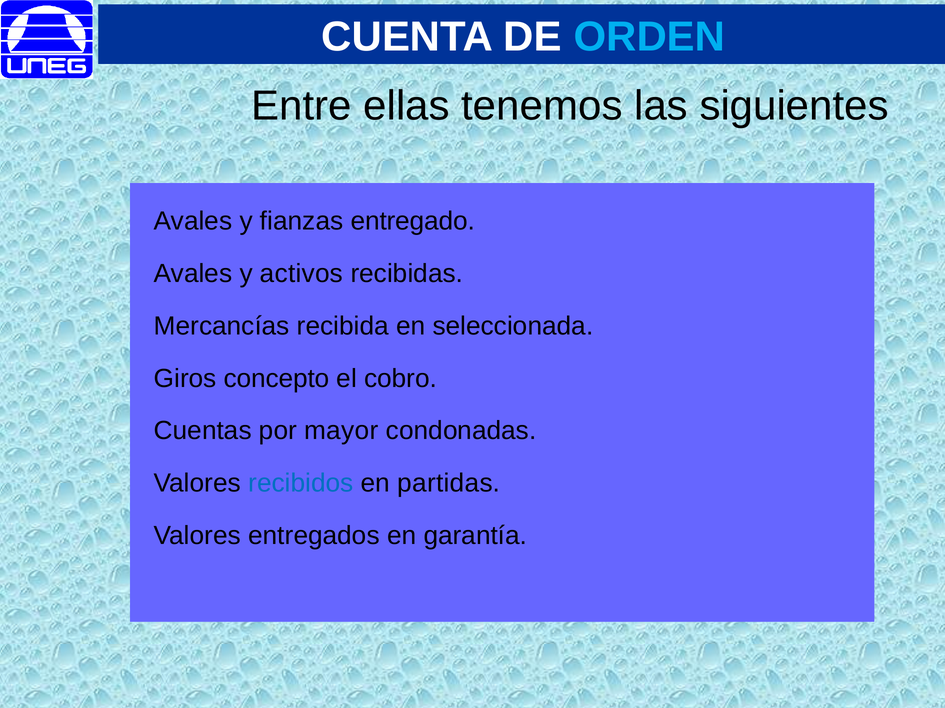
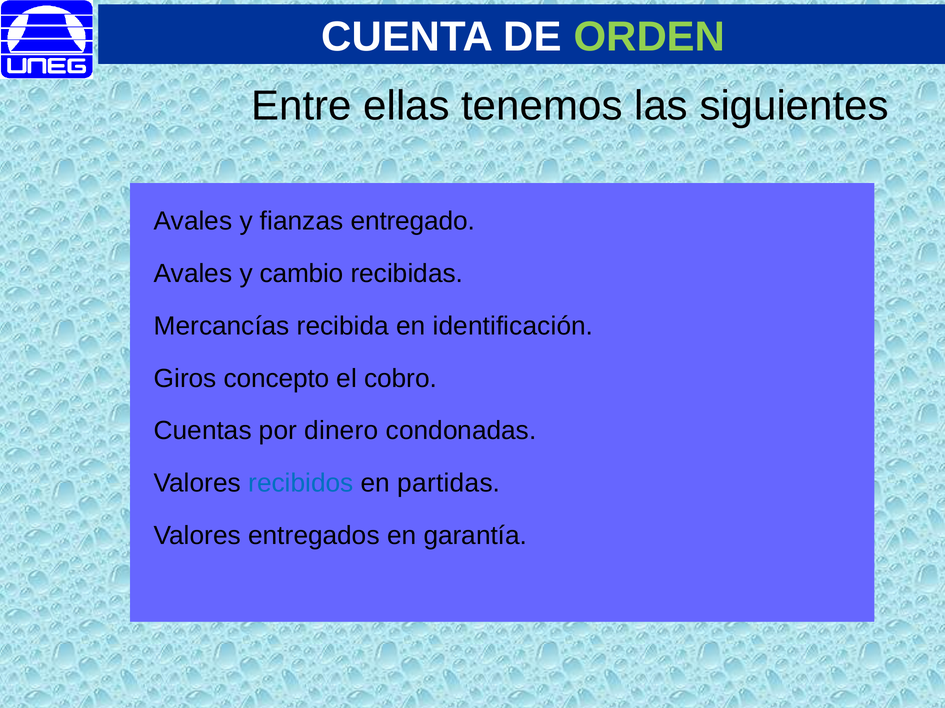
ORDEN colour: light blue -> light green (649, 37)
activos: activos -> cambio (302, 274)
seleccionada: seleccionada -> identificación (513, 326)
mayor: mayor -> dinero (341, 431)
